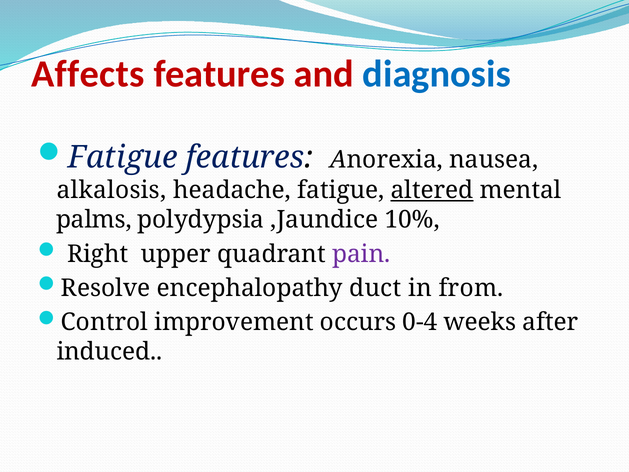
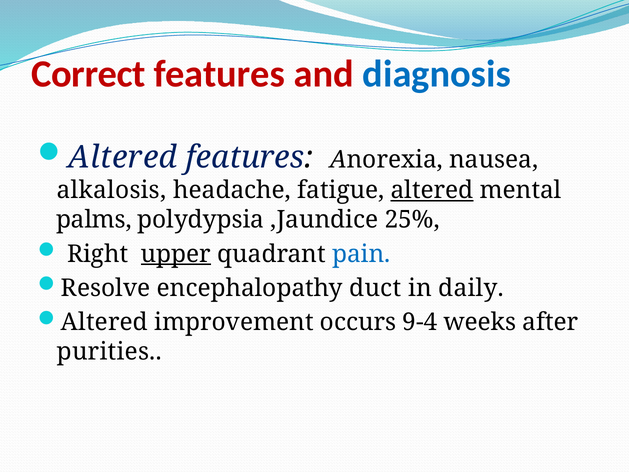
Affects: Affects -> Correct (88, 74)
Fatigue: Fatigue -> Altered (122, 157)
10%: 10% -> 25% (412, 220)
upper underline: none -> present (176, 254)
pain colour: purple -> blue (361, 254)
from: from -> daily (471, 288)
Control: Control -> Altered (104, 322)
0-4: 0-4 -> 9-4 (420, 322)
induced: induced -> purities (109, 351)
